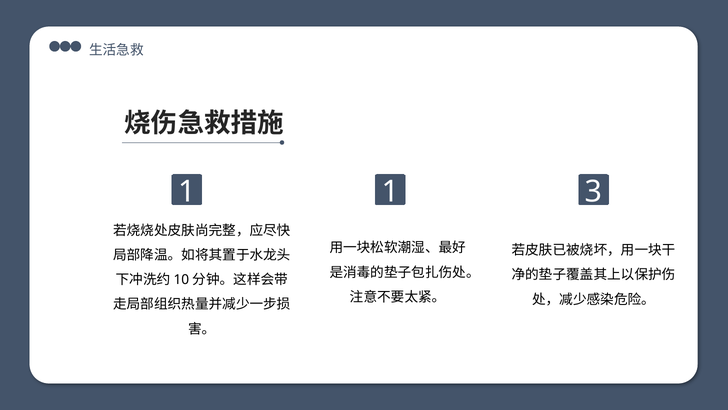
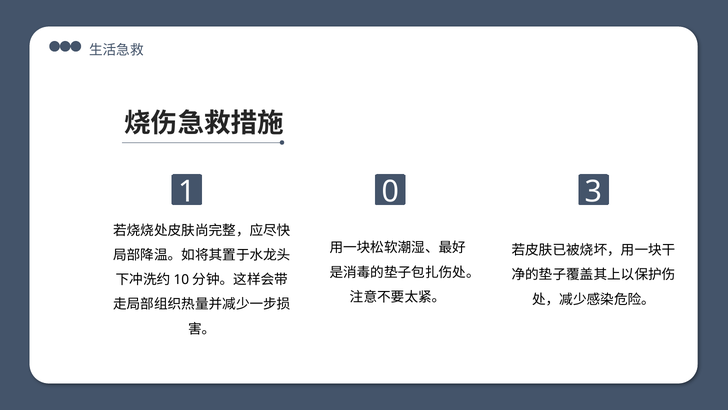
1 1: 1 -> 0 (390, 191)
